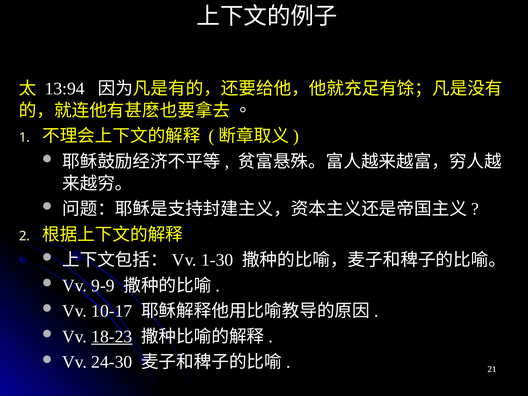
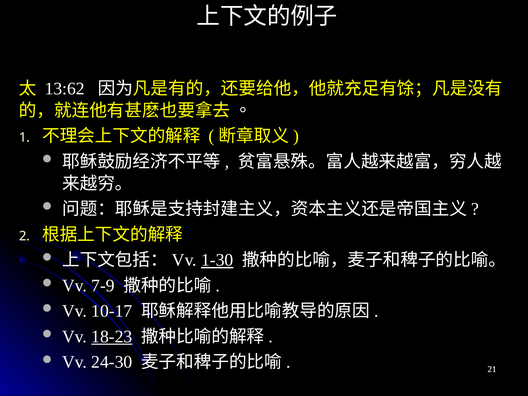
13:94: 13:94 -> 13:62 (65, 89)
1-30 underline: none -> present (217, 260)
9-9: 9-9 -> 7-9 (103, 286)
